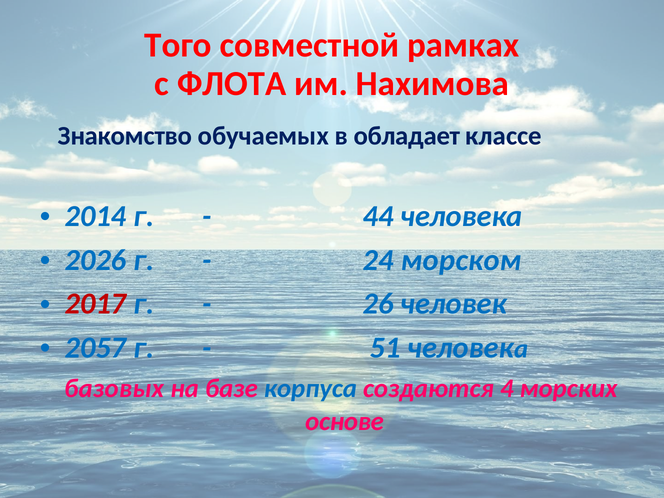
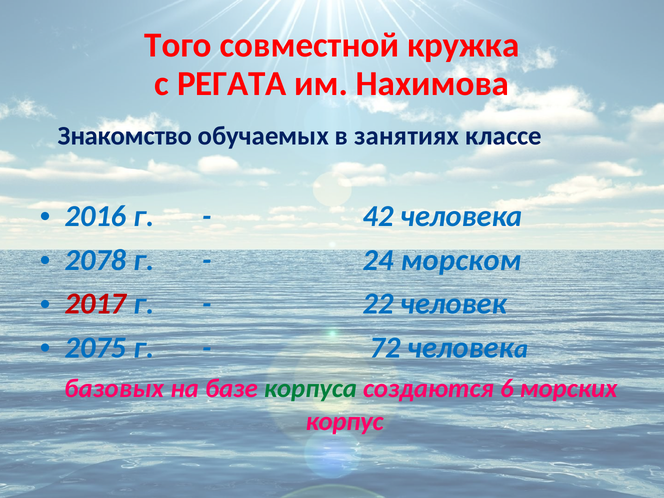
рамках: рамках -> кружка (463, 45)
ФЛОТА: ФЛОТА -> РЕГАТА (232, 84)
обладает: обладает -> занятиях (407, 136)
2014: 2014 -> 2016 (96, 216)
44: 44 -> 42 (378, 216)
2026: 2026 -> 2078 (96, 260)
26: 26 -> 22 (378, 304)
2057: 2057 -> 2075 (96, 348)
51: 51 -> 72 (385, 348)
корпуса colour: blue -> green (310, 389)
4: 4 -> 6 (507, 389)
основе: основе -> корпус (345, 421)
